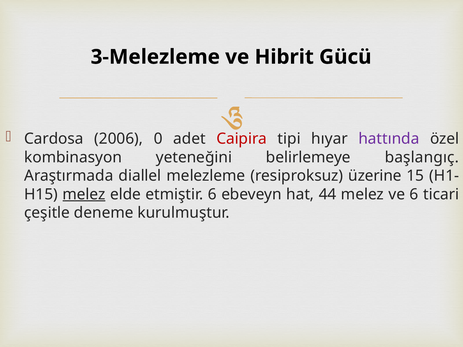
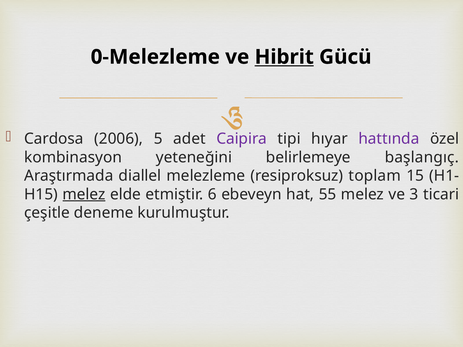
3-Melezleme: 3-Melezleme -> 0-Melezleme (155, 57)
Hibrit underline: none -> present (284, 57)
0: 0 -> 5 (158, 139)
Caipira colour: red -> purple (242, 139)
üzerine: üzerine -> toplam (375, 176)
44: 44 -> 55 (328, 194)
ve 6: 6 -> 3 (414, 194)
